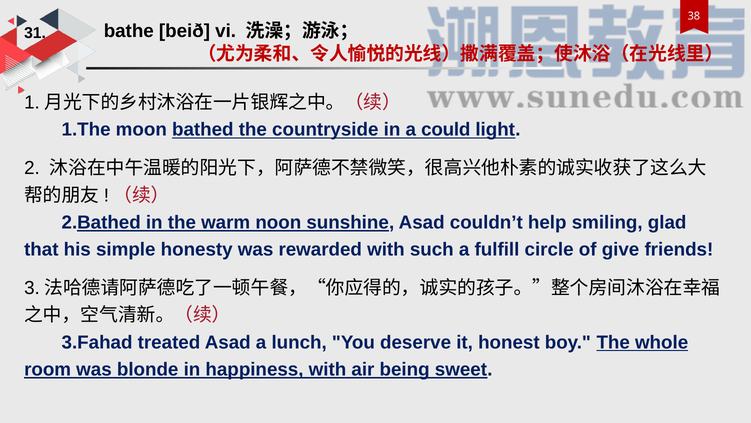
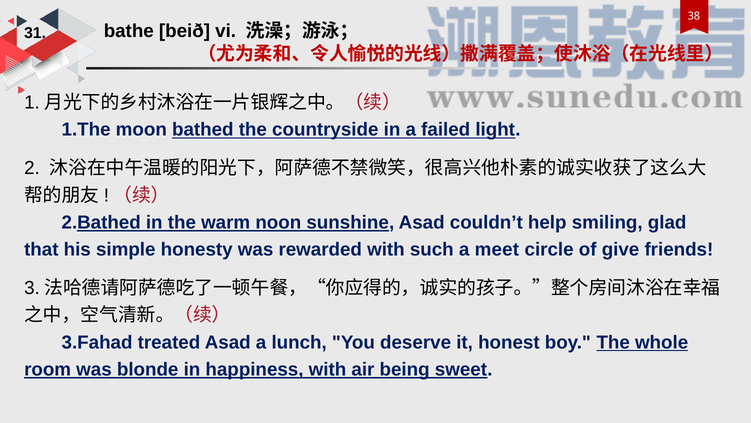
could: could -> failed (446, 130)
fulfill: fulfill -> meet (497, 249)
